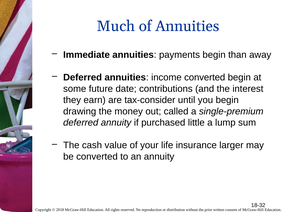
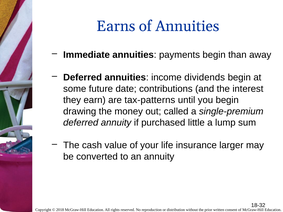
Much: Much -> Earns (116, 26)
income converted: converted -> dividends (205, 77)
tax-consider: tax-consider -> tax-patterns (150, 100)
